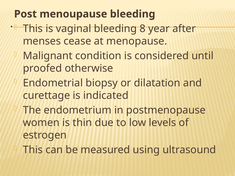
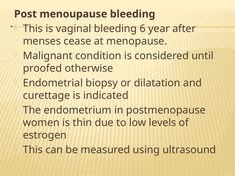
8: 8 -> 6 (143, 29)
